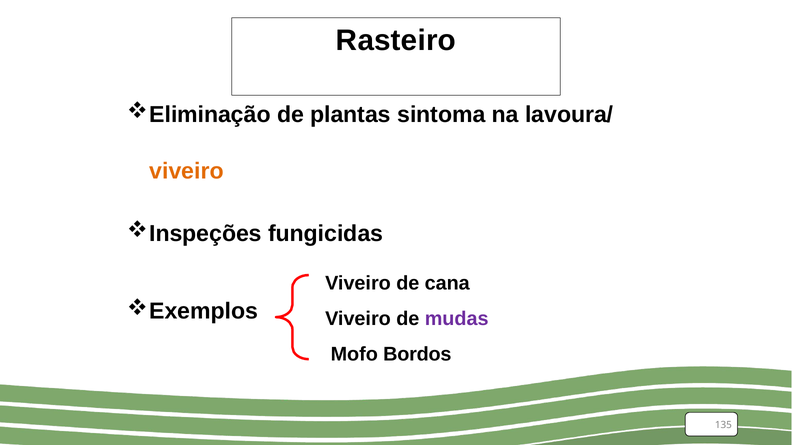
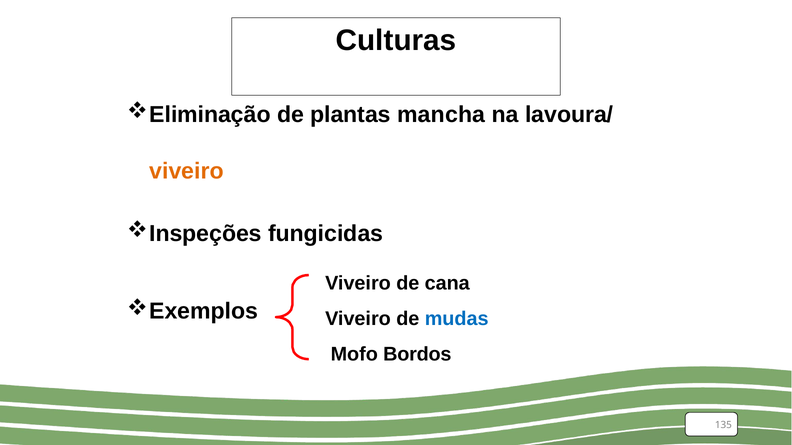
Rasteiro: Rasteiro -> Culturas (396, 41)
sintoma: sintoma -> mancha (441, 115)
mudas colour: purple -> blue (457, 319)
